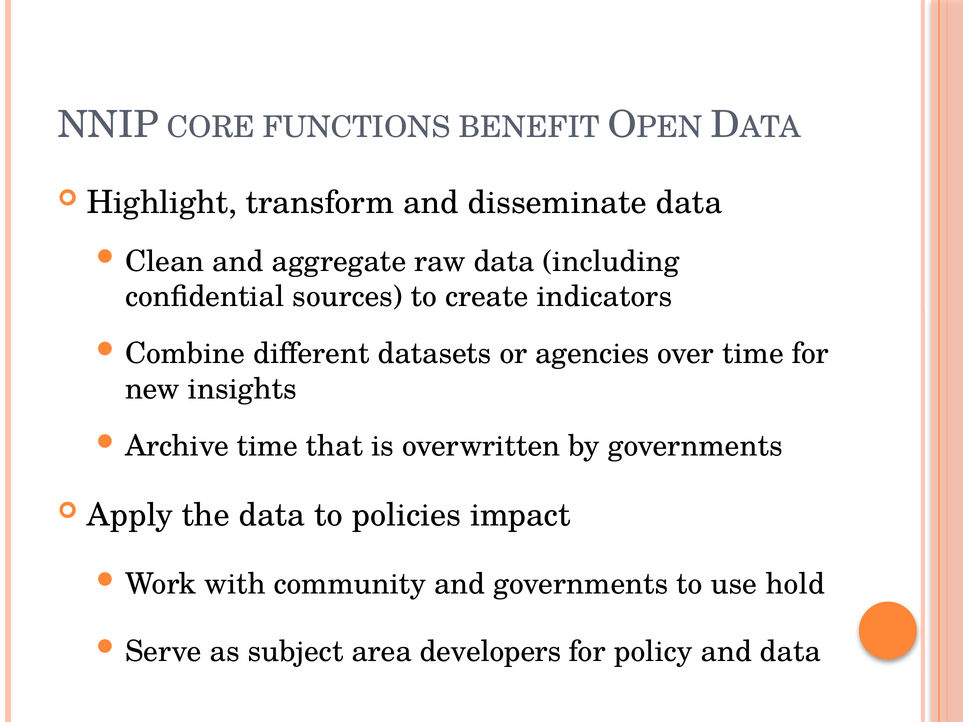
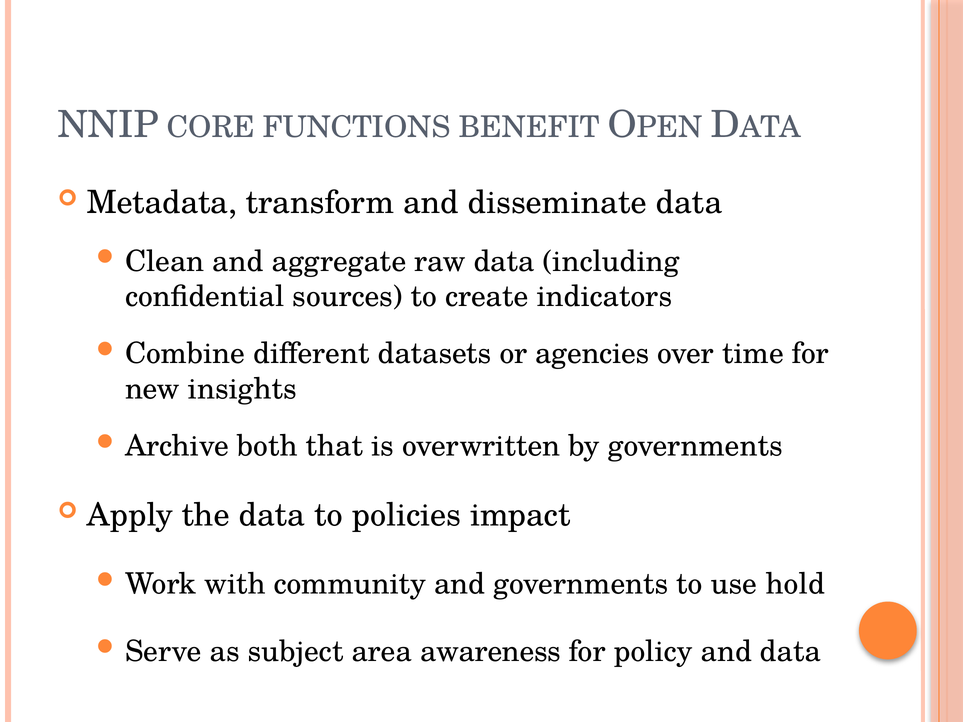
Highlight: Highlight -> Metadata (162, 203)
time: time -> both (267, 446)
developers: developers -> awareness (490, 652)
